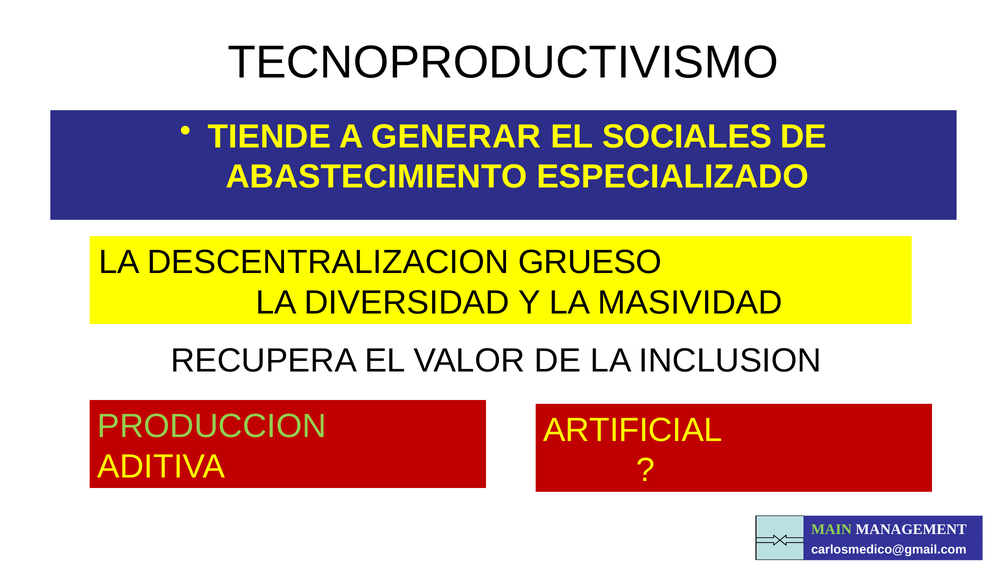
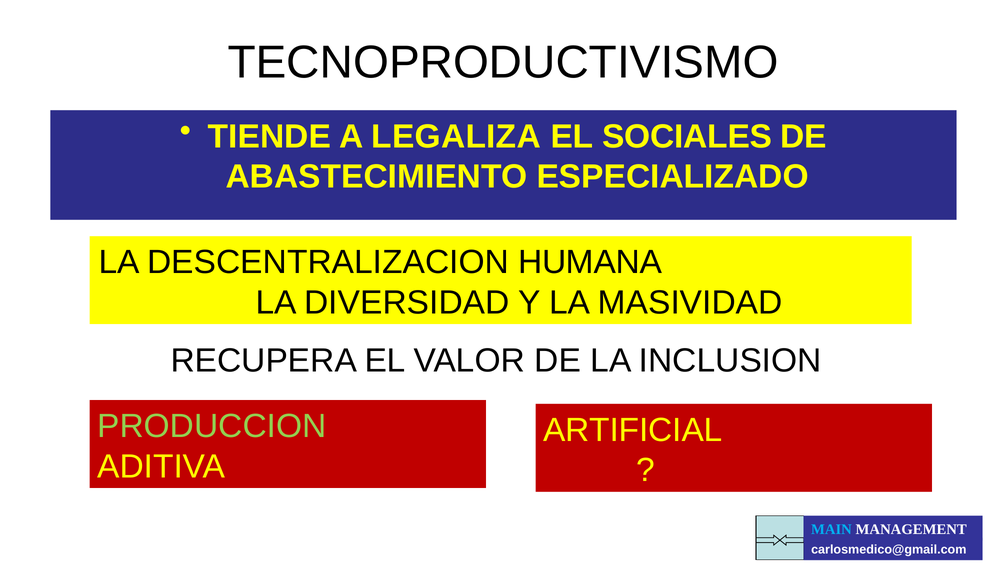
GENERAR: GENERAR -> LEGALIZA (456, 137)
GRUESO: GRUESO -> HUMANA (590, 263)
MAIN colour: light green -> light blue (831, 530)
